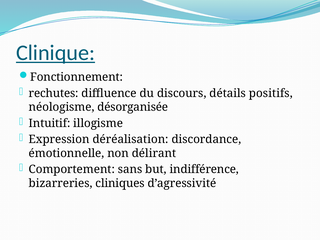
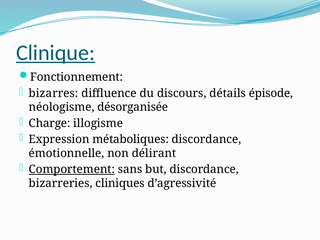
rechutes: rechutes -> bizarres (54, 93)
positifs: positifs -> épisode (271, 93)
Intuitif: Intuitif -> Charge (50, 123)
déréalisation: déréalisation -> métaboliques (131, 139)
Comportement underline: none -> present (72, 169)
but indifférence: indifférence -> discordance (204, 169)
